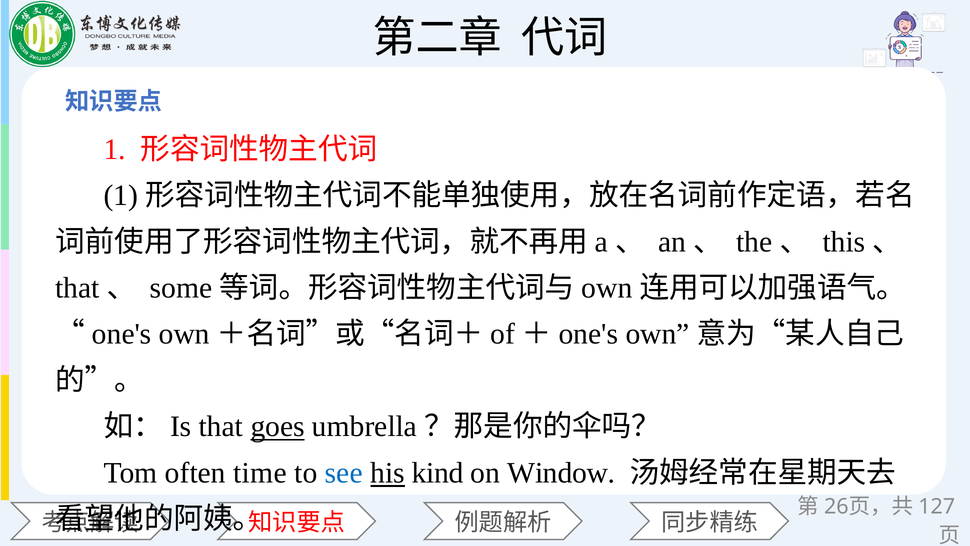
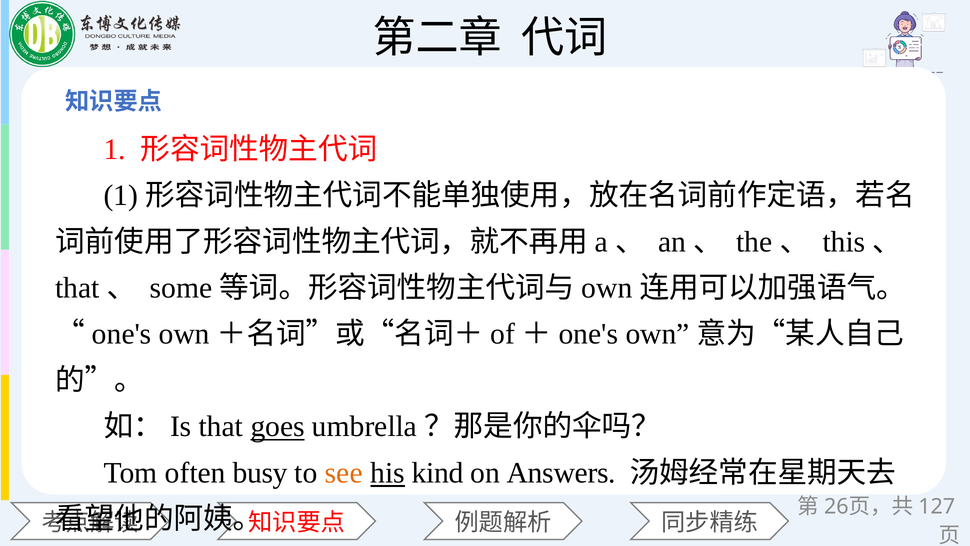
time: time -> busy (260, 473)
see colour: blue -> orange (344, 473)
Window: Window -> Answers (561, 473)
